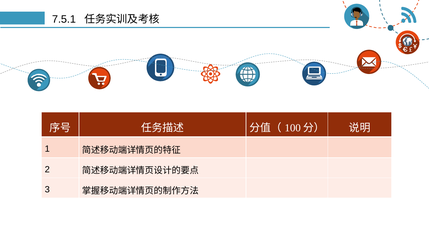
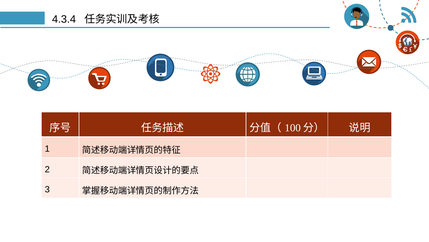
7.5.1: 7.5.1 -> 4.3.4 (64, 19)
